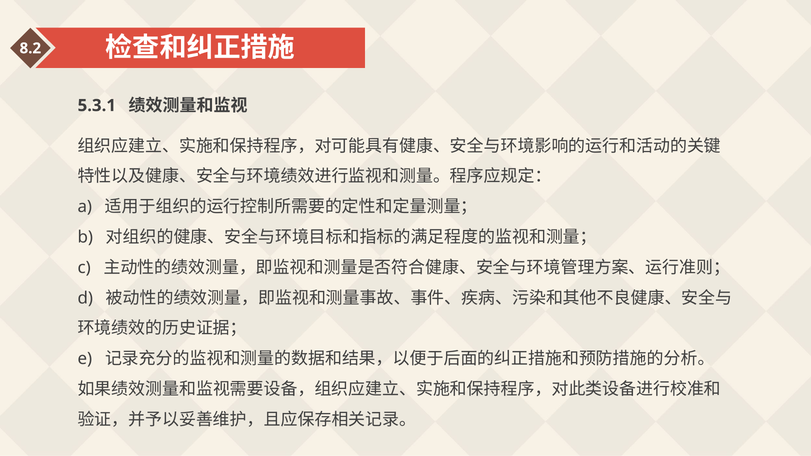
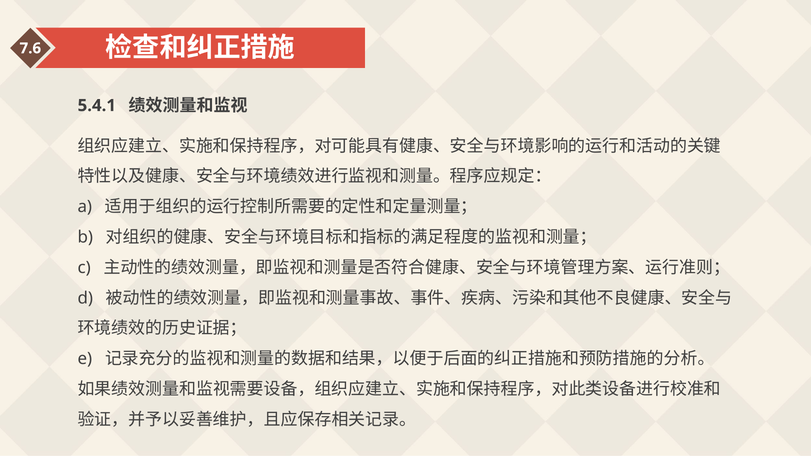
8.2: 8.2 -> 7.6 (30, 48)
5.3.1: 5.3.1 -> 5.4.1 (97, 106)
